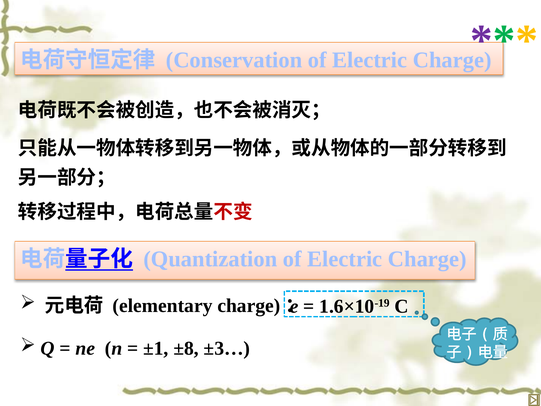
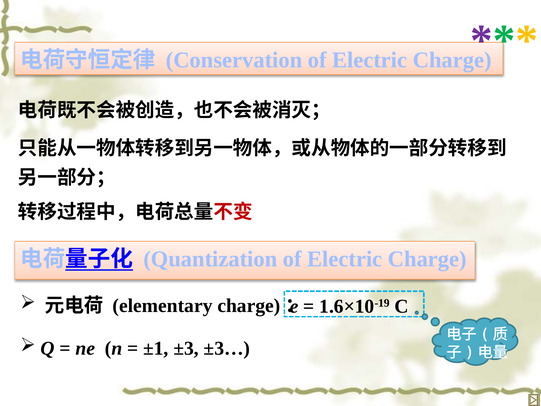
±8: ±8 -> ±3 (186, 348)
